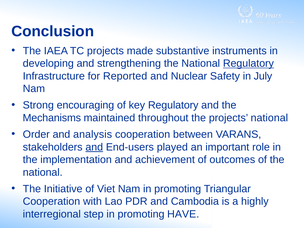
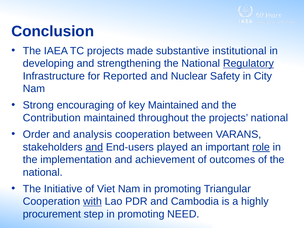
instruments: instruments -> institutional (239, 51)
July: July -> City (263, 76)
key Regulatory: Regulatory -> Maintained (173, 105)
Mechanisms: Mechanisms -> Contribution (52, 118)
role underline: none -> present (261, 147)
with underline: none -> present (92, 201)
interregional: interregional -> procurement (52, 214)
HAVE: HAVE -> NEED (183, 214)
